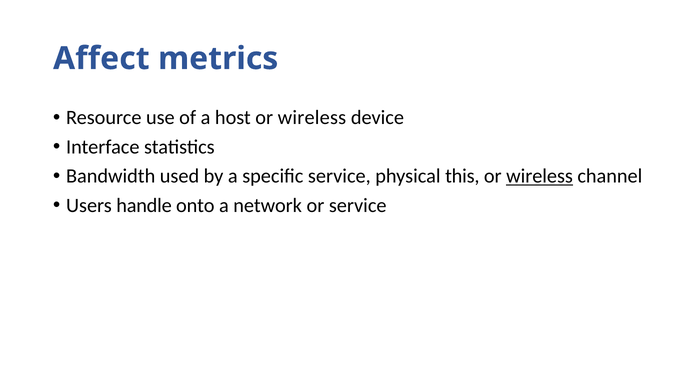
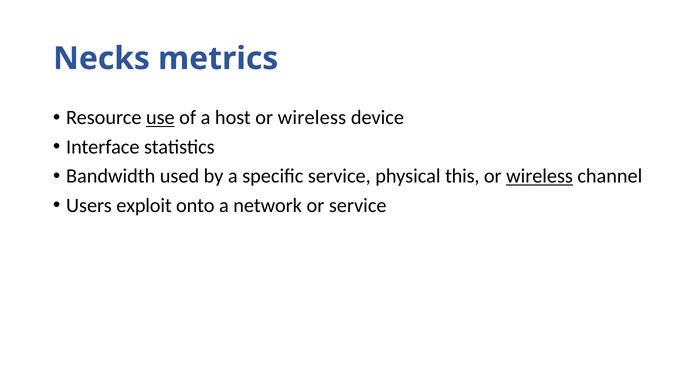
Affect: Affect -> Necks (101, 58)
use underline: none -> present (160, 118)
handle: handle -> exploit (144, 205)
